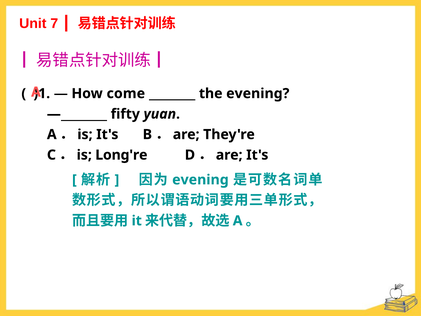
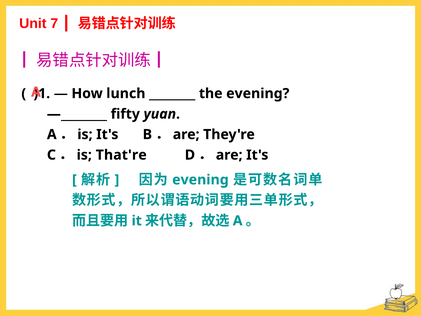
come: come -> lunch (126, 93)
Long're: Long're -> That're (121, 155)
